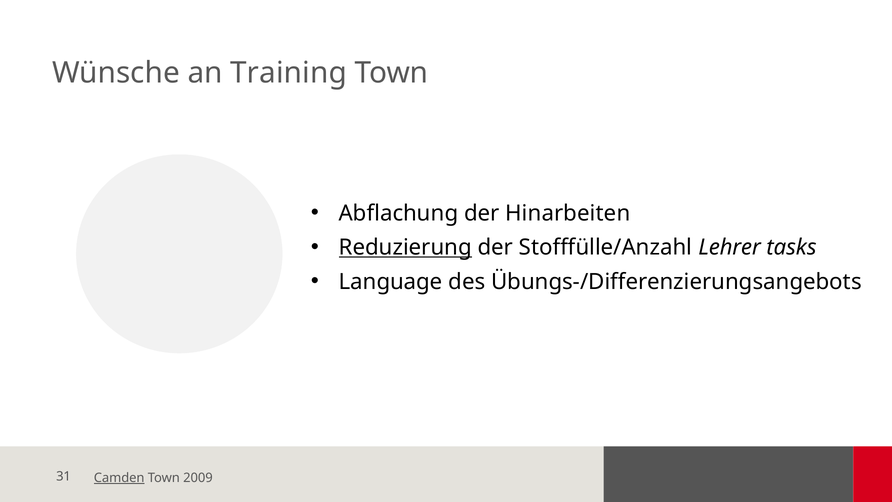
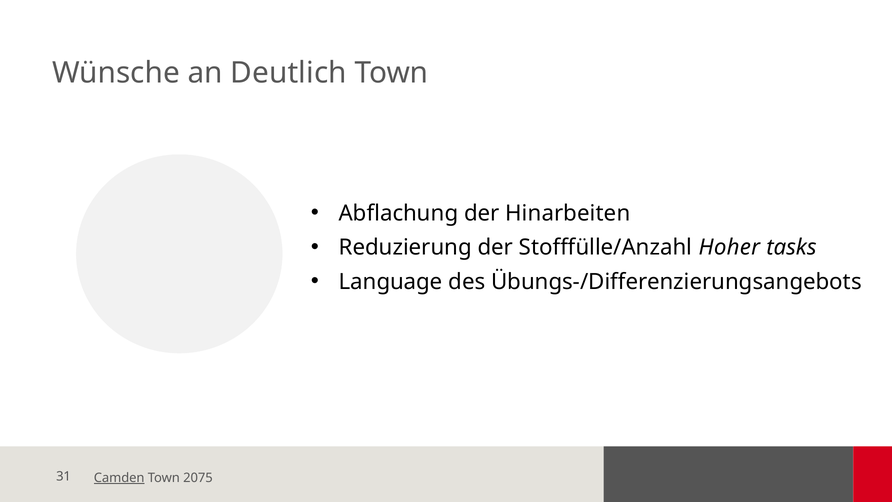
Training: Training -> Deutlich (289, 73)
Reduzierung underline: present -> none (405, 247)
Lehrer: Lehrer -> Hoher (729, 247)
2009: 2009 -> 2075 (198, 478)
